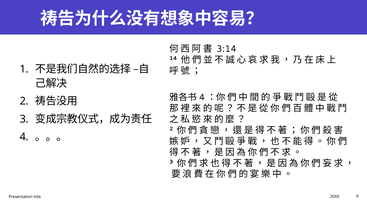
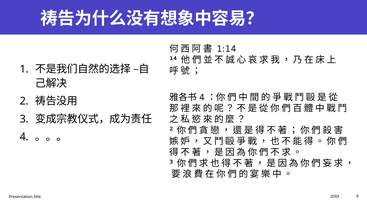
3:14: 3:14 -> 1:14 (226, 49)
